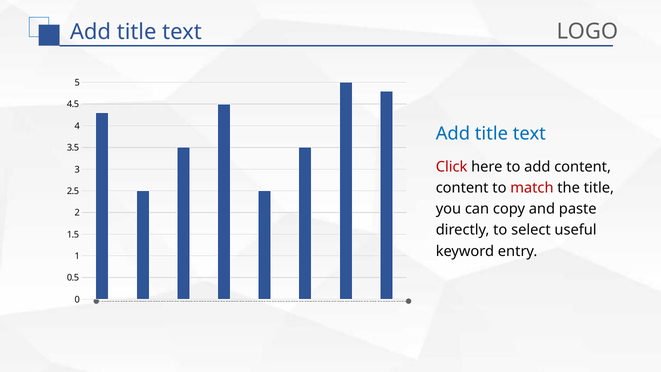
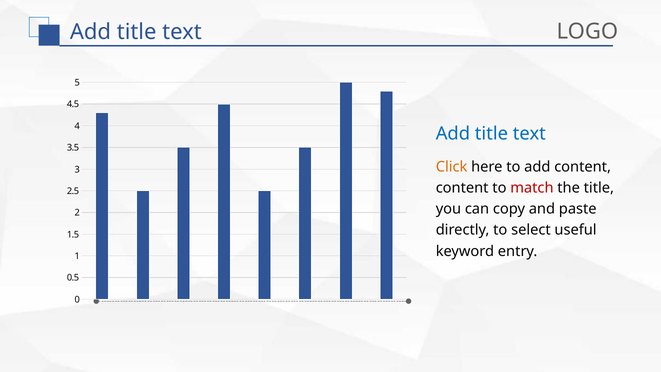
Click colour: red -> orange (452, 167)
